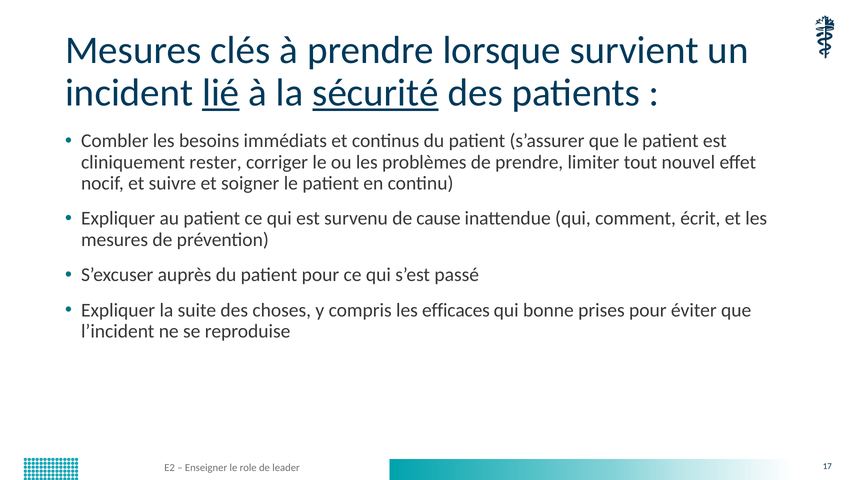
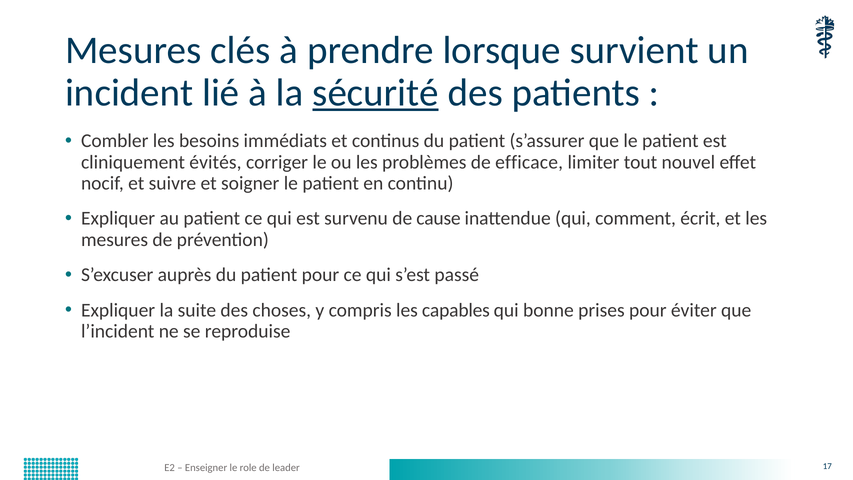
lié underline: present -> none (221, 93)
rester: rester -> évités (215, 162)
de prendre: prendre -> efficace (529, 162)
efficaces: efficaces -> capables (456, 310)
